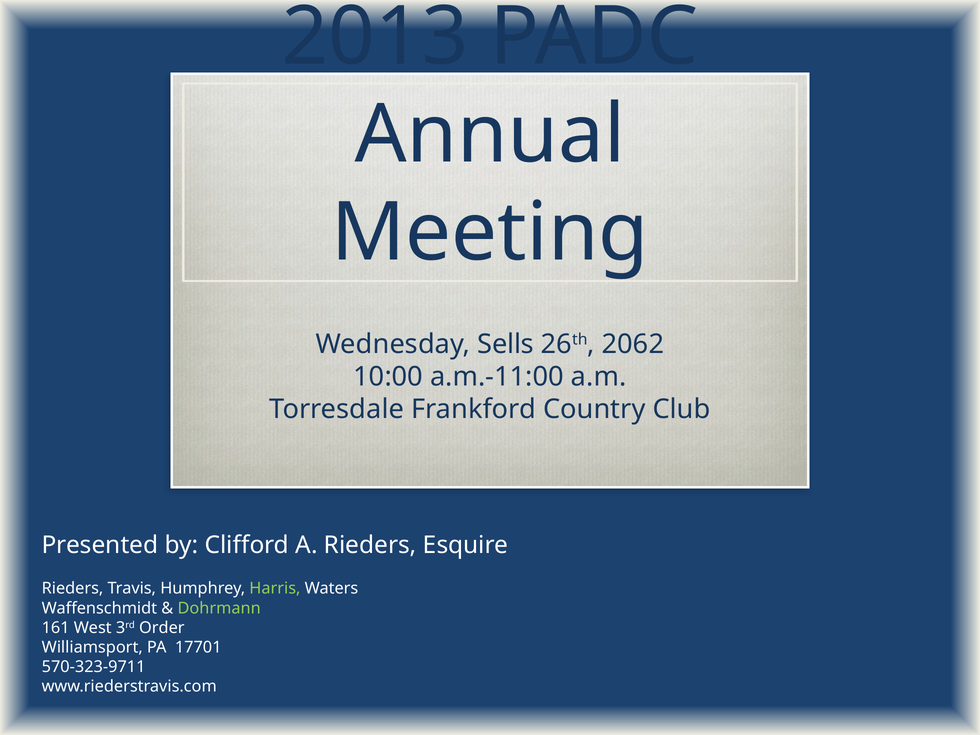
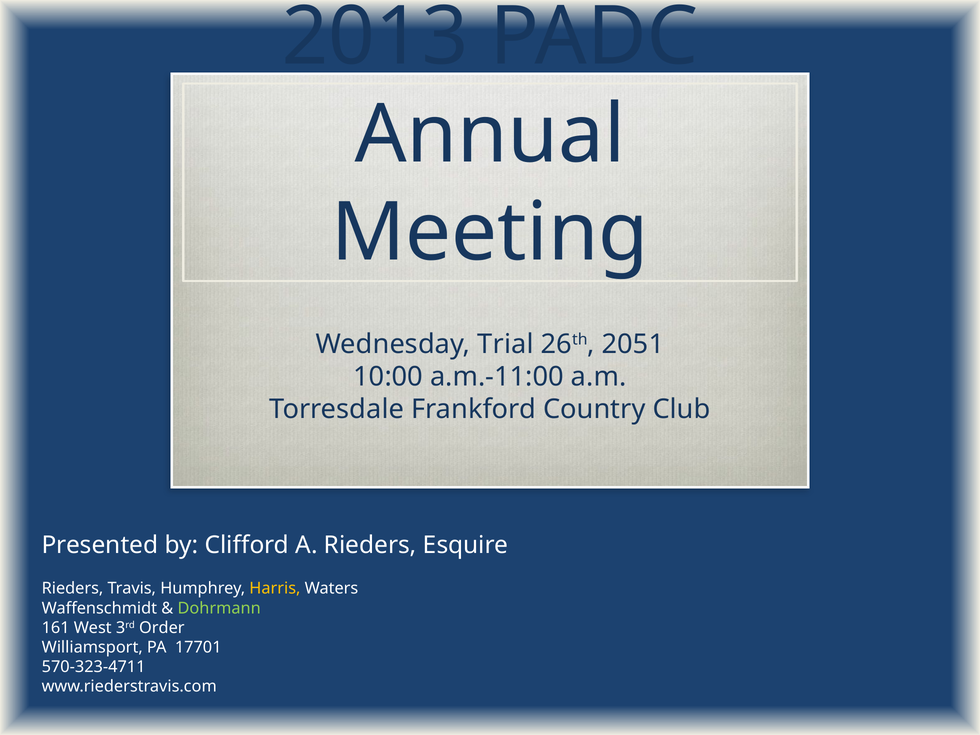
Sells: Sells -> Trial (505, 344)
2062: 2062 -> 2051 (633, 344)
Harris colour: light green -> yellow (275, 589)
570-323-9711: 570-323-9711 -> 570-323-4711 (94, 667)
